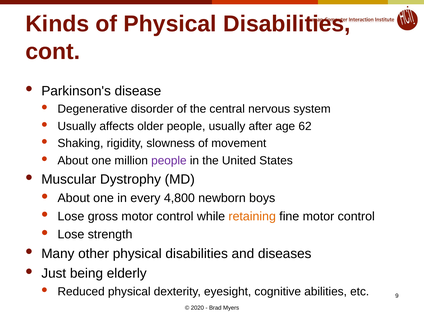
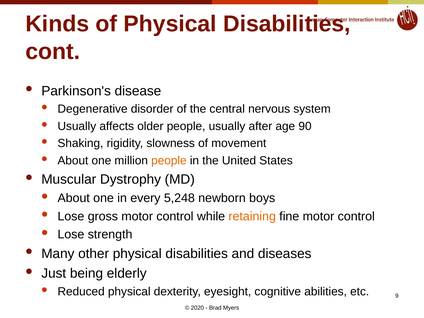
62: 62 -> 90 (305, 126)
people colour: purple -> orange (169, 161)
4,800: 4,800 -> 5,248 (179, 198)
